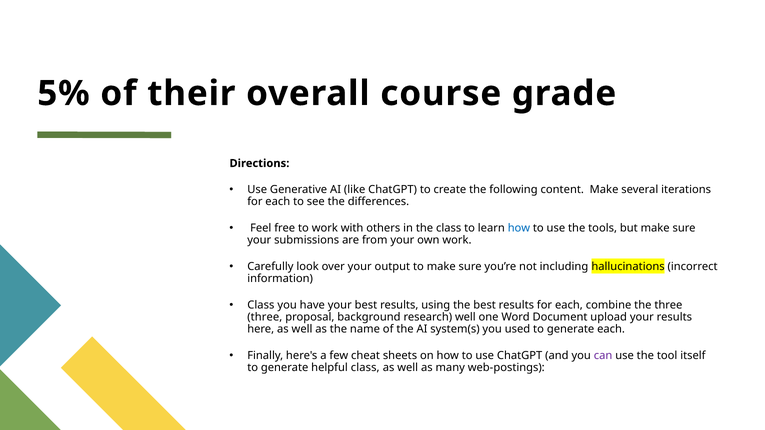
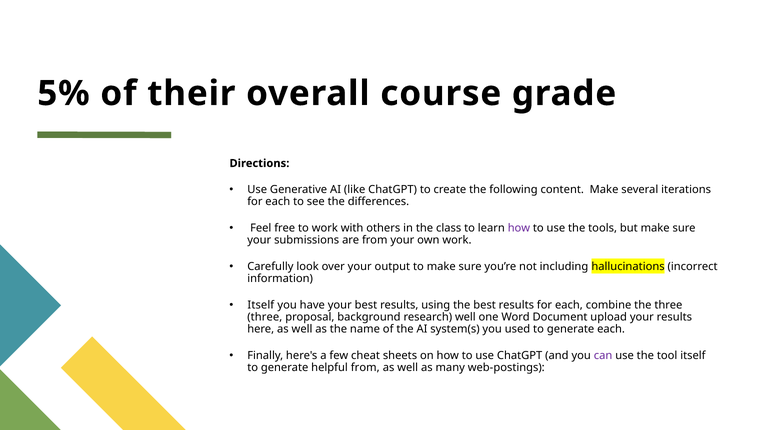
how colour: blue -> purple (519, 228)
Class: Class -> Itself (261, 305)
helpful class: class -> from (365, 368)
